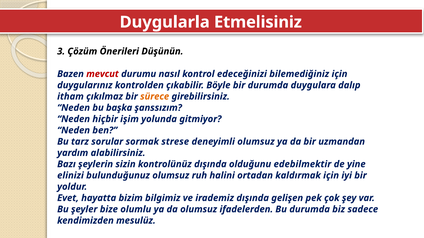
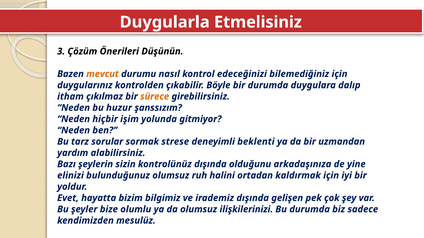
mevcut colour: red -> orange (103, 74)
başka: başka -> huzur (119, 108)
deneyimli olumsuz: olumsuz -> beklenti (256, 142)
edebilmektir: edebilmektir -> arkadaşınıza (302, 164)
ifadelerden: ifadelerden -> ilişkilerinizi (246, 210)
